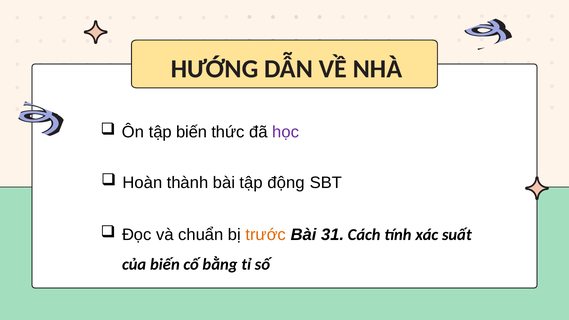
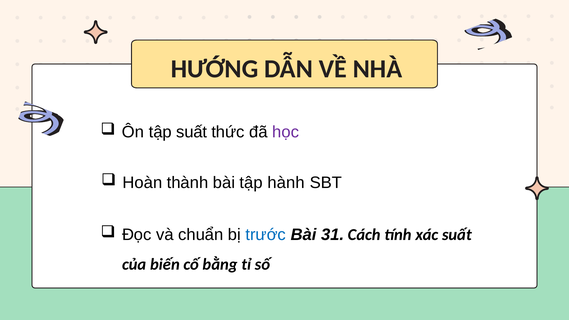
tập biến: biến -> suất (192, 132)
động: động -> hành (286, 183)
trước colour: orange -> blue (266, 235)
